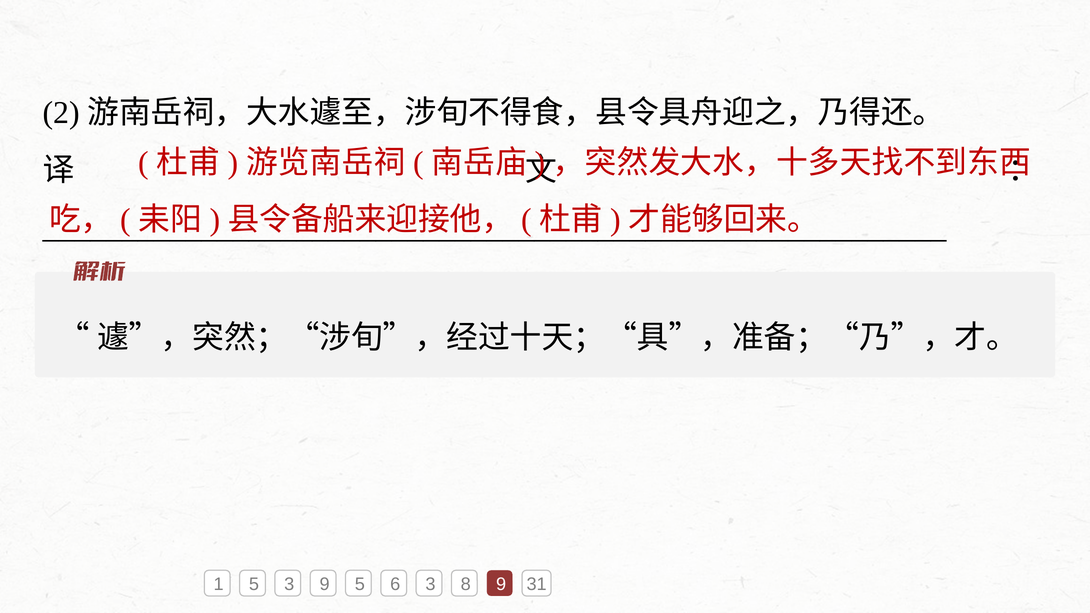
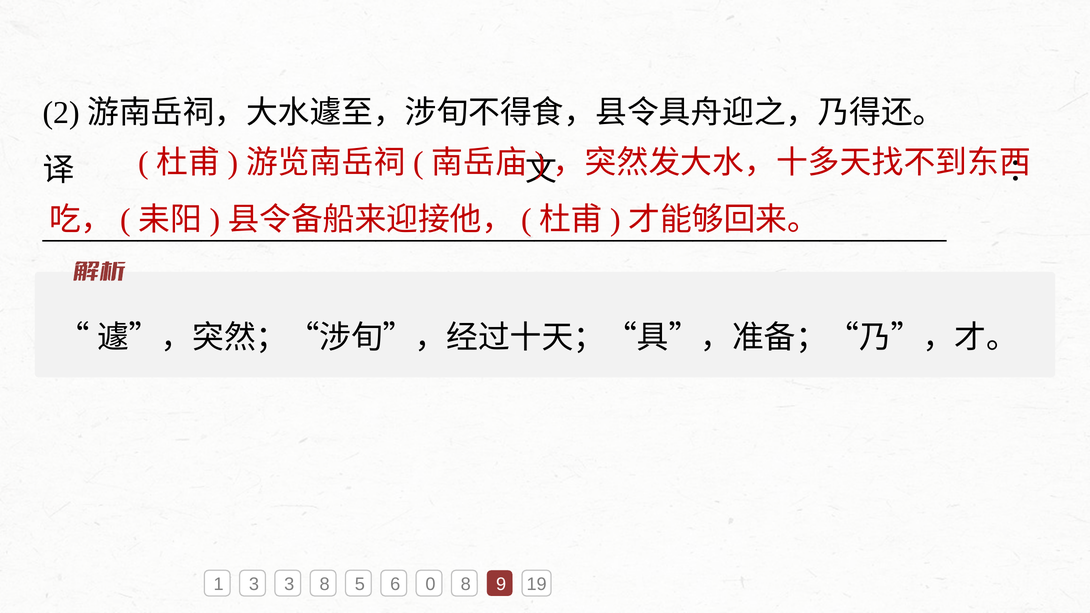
1 5: 5 -> 3 (254, 585)
3 9: 9 -> 8 (325, 585)
6 3: 3 -> 0 (430, 585)
31: 31 -> 19 (537, 585)
